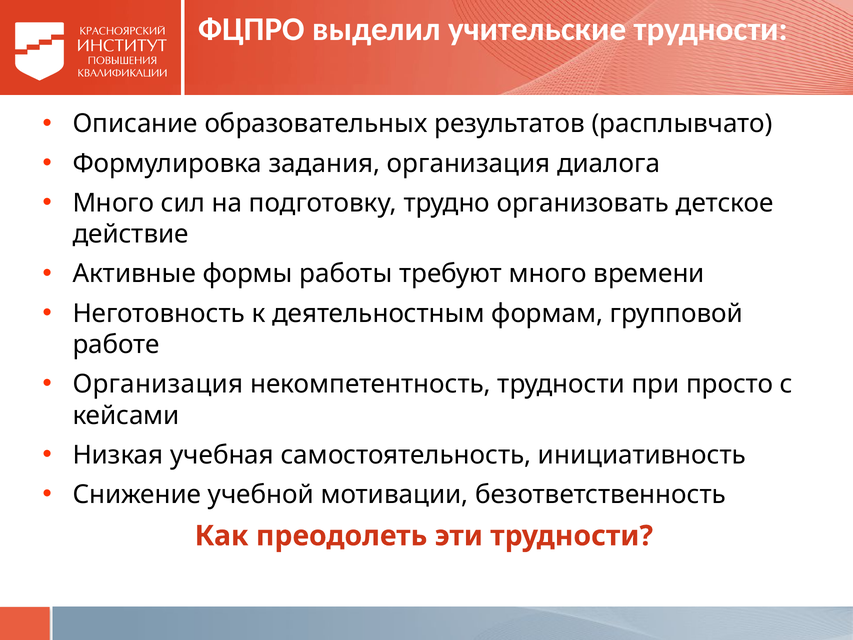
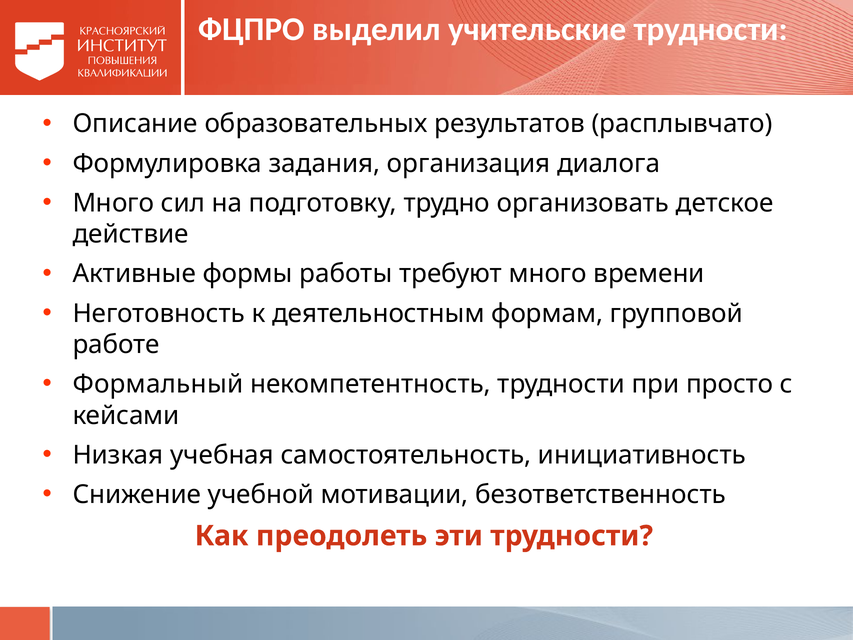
Организация: Организация -> Формальный (158, 384)
